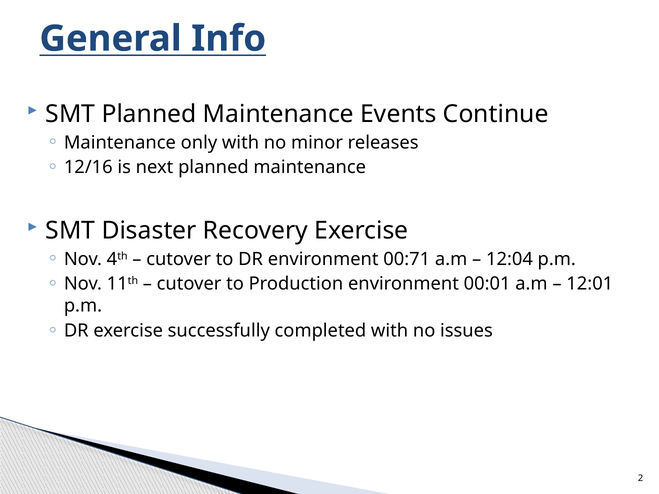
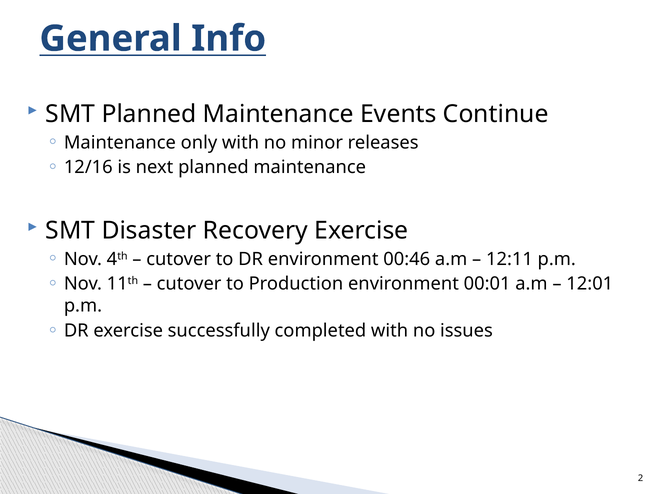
00:71: 00:71 -> 00:46 (407, 259)
12:04: 12:04 -> 12:11 (509, 259)
